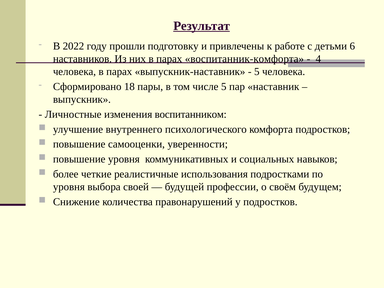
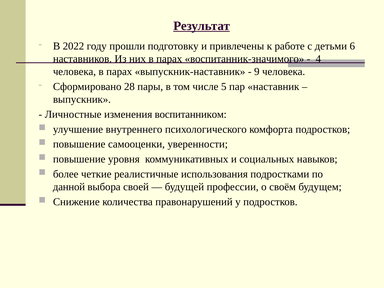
воспитанник-комфорта: воспитанник-комфорта -> воспитанник-значимого (244, 59)
5: 5 -> 9 (257, 72)
18: 18 -> 28 (129, 87)
уровня: уровня -> данной (69, 187)
